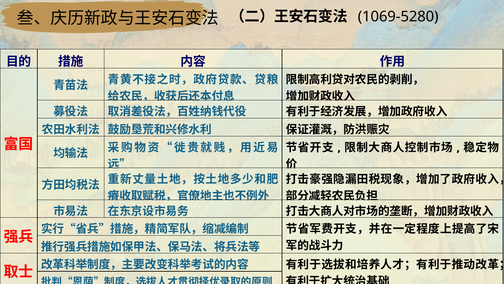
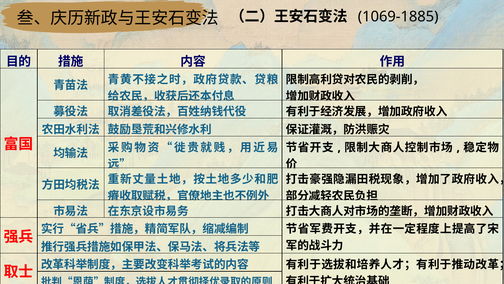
1069-5280: 1069-5280 -> 1069-1885 (398, 17)
